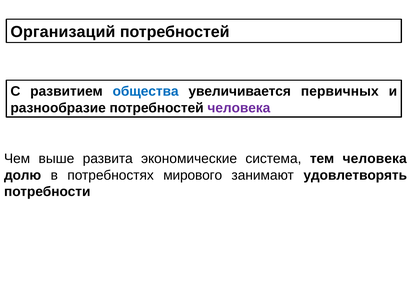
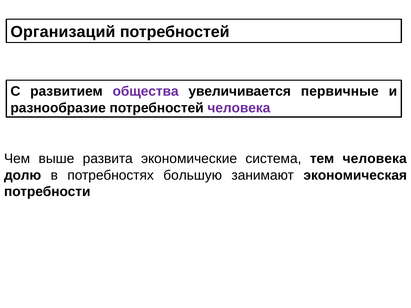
общества colour: blue -> purple (146, 91)
первичных: первичных -> первичные (340, 91)
мирового: мирового -> большую (193, 175)
удовлетворять: удовлетворять -> экономическая (355, 175)
